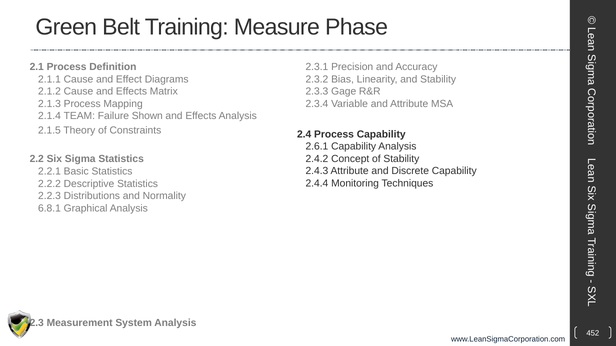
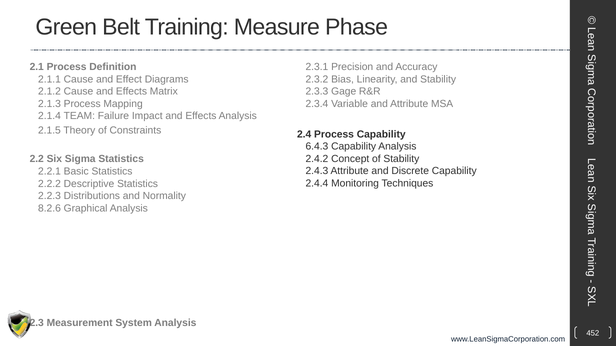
Shown: Shown -> Impact (147, 116)
2.6.1: 2.6.1 -> 6.4.3 (317, 147)
6.8.1: 6.8.1 -> 8.2.6 (49, 209)
